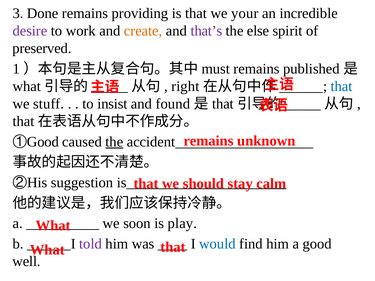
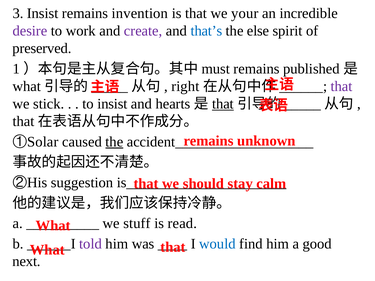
3 Done: Done -> Insist (43, 13)
providing: providing -> invention (140, 13)
create colour: orange -> purple (143, 31)
that’s colour: purple -> blue (206, 31)
that colour: blue -> purple (342, 86)
stuff: stuff -> stick (49, 104)
found: found -> hearts (173, 104)
that underline: none -> present (223, 104)
Good: Good -> Solar (43, 142)
soon: soon -> stuff (137, 224)
play: play -> read (182, 224)
well: well -> next (27, 262)
